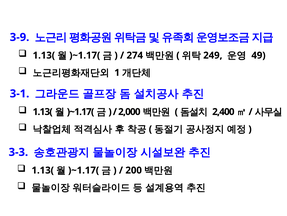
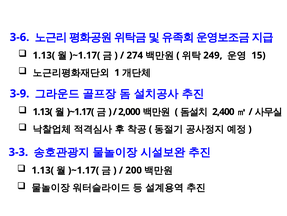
3-9: 3-9 -> 3-6 (20, 37)
49: 49 -> 15 (258, 55)
3-1: 3-1 -> 3-9 (20, 93)
